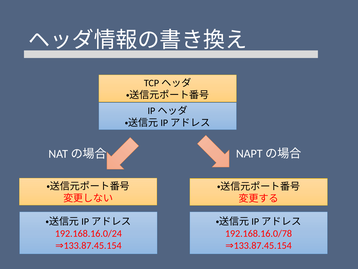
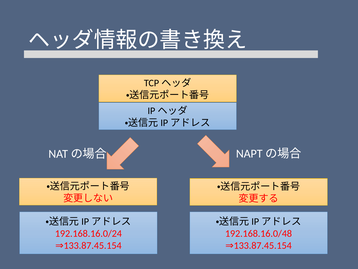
192.168.16.0/78: 192.168.16.0/78 -> 192.168.16.0/48 (259, 233)
